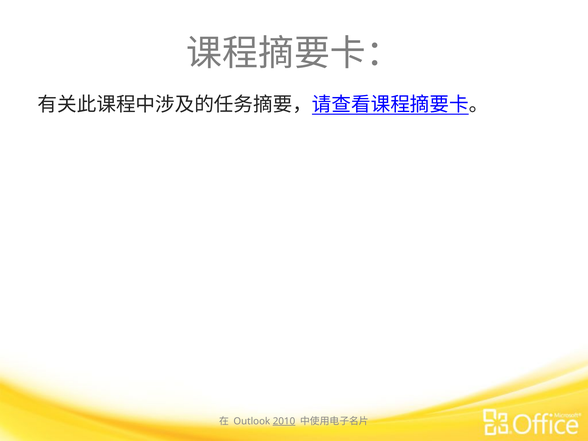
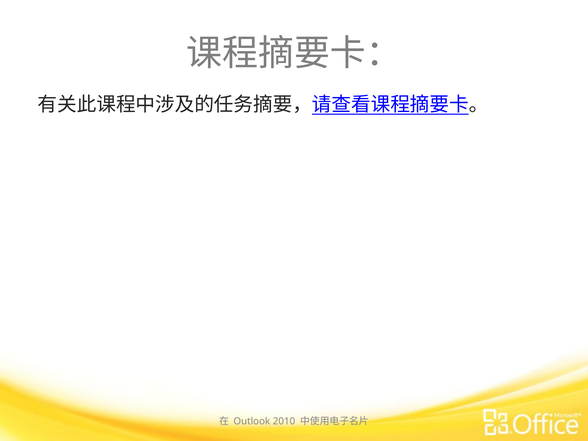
2010 underline: present -> none (284, 421)
